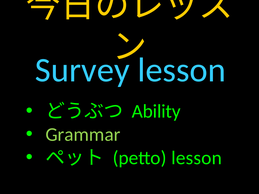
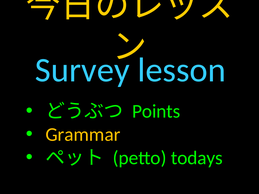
Ability: Ability -> Points (156, 111)
Grammar colour: light green -> yellow (83, 135)
petto lesson: lesson -> todays (197, 158)
